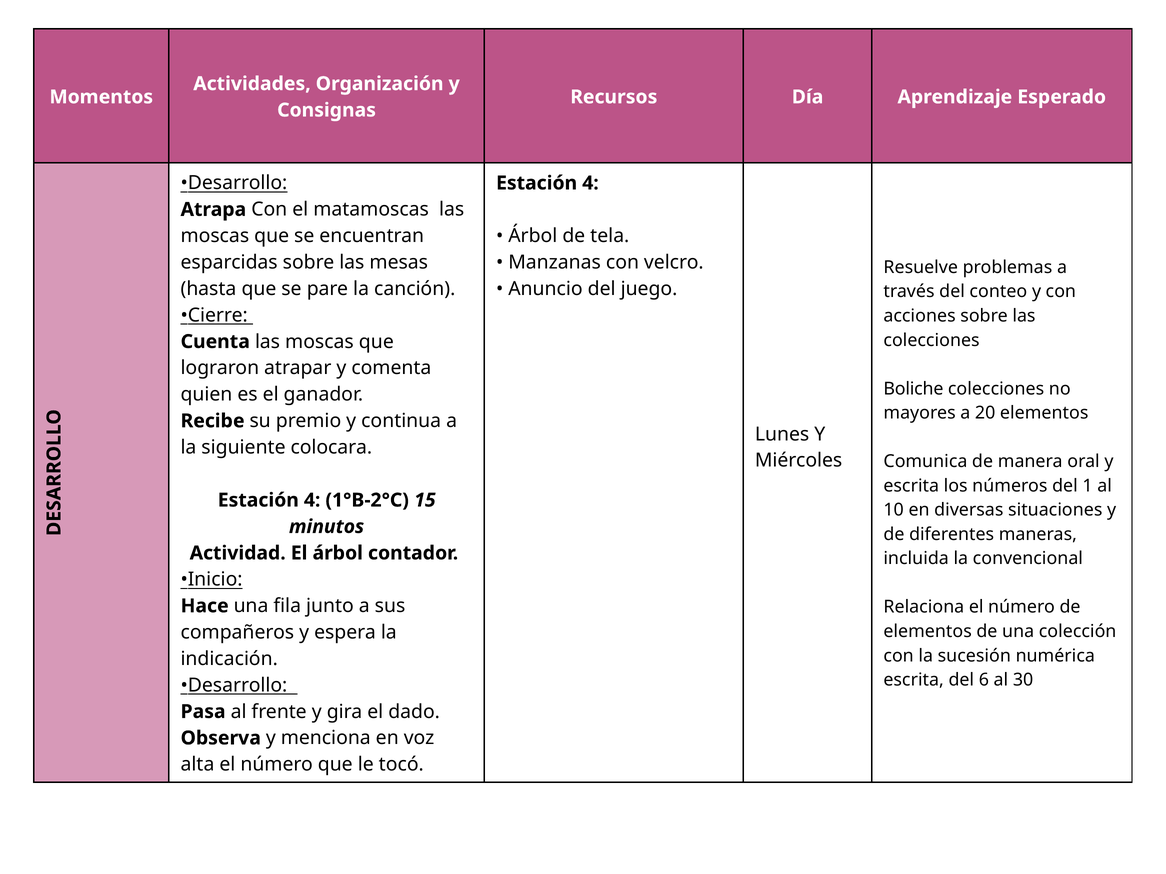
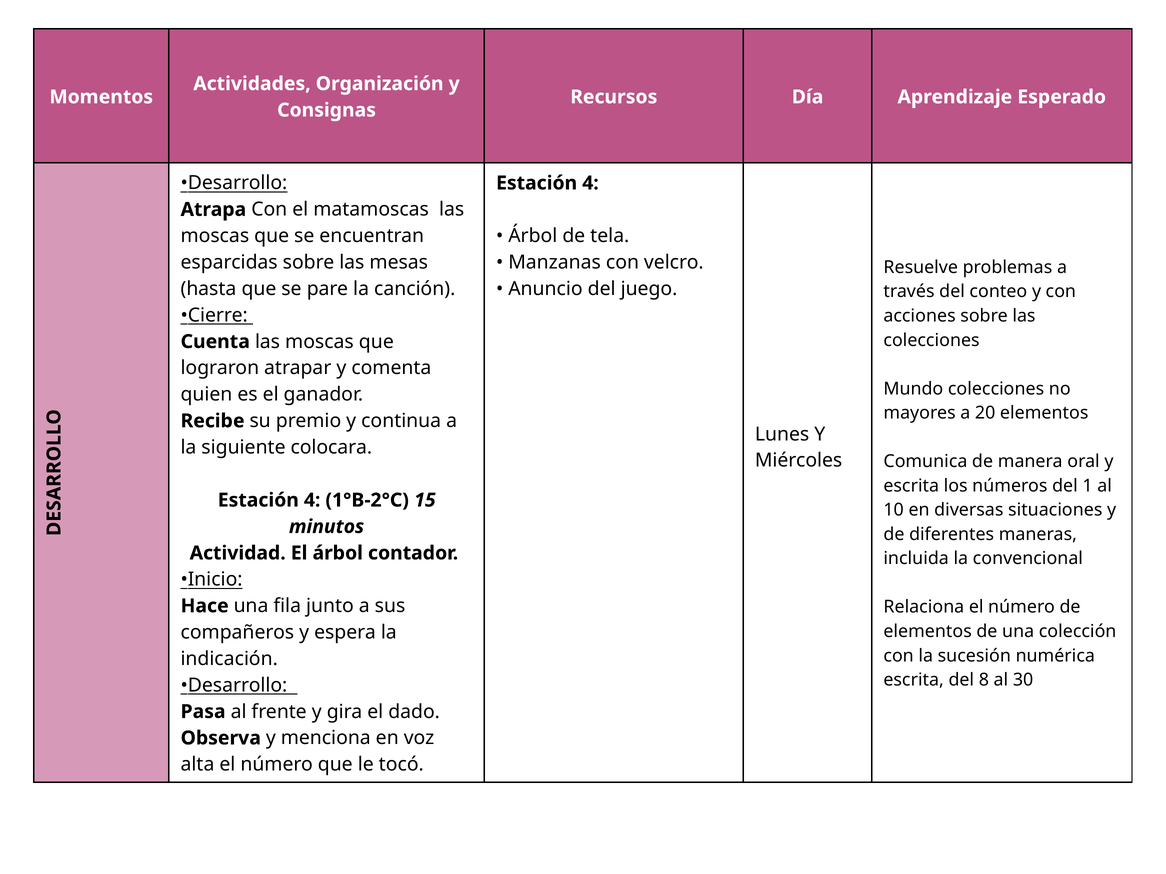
Boliche: Boliche -> Mundo (913, 389)
6: 6 -> 8 (984, 680)
